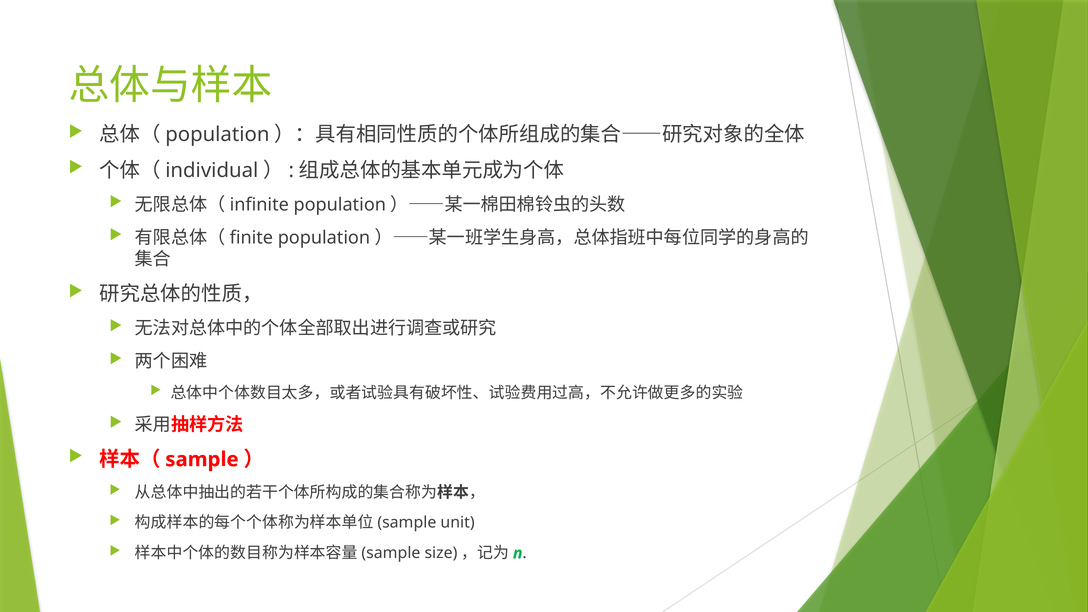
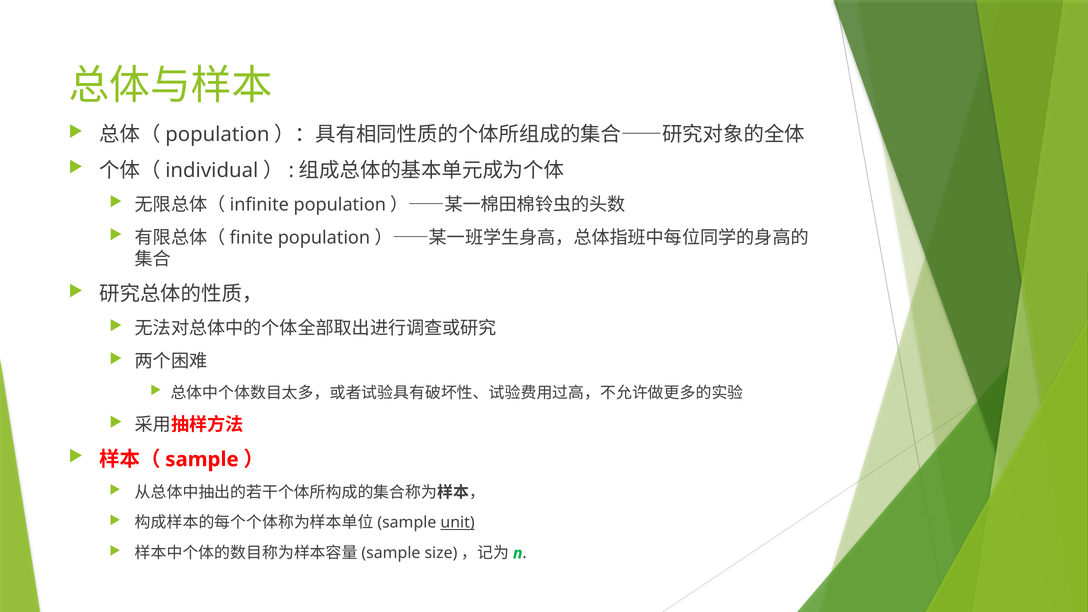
unit underline: none -> present (458, 523)
